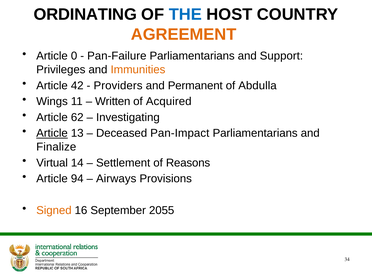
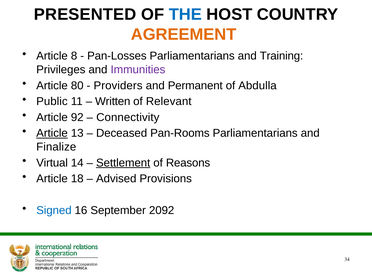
ORDINATING: ORDINATING -> PRESENTED (85, 14)
0: 0 -> 8 (74, 56)
Pan-Failure: Pan-Failure -> Pan-Losses (117, 56)
Support: Support -> Training (281, 56)
Immunities colour: orange -> purple (138, 70)
42: 42 -> 80 (77, 86)
Wings: Wings -> Public (52, 101)
Acquired: Acquired -> Relevant (169, 101)
62: 62 -> 92 (77, 117)
Investigating: Investigating -> Connectivity (128, 117)
Pan-Impact: Pan-Impact -> Pan-Rooms (180, 133)
Settlement underline: none -> present (123, 163)
94: 94 -> 18 (77, 179)
Airways: Airways -> Advised (116, 179)
Signed colour: orange -> blue (54, 210)
2055: 2055 -> 2092 (162, 210)
